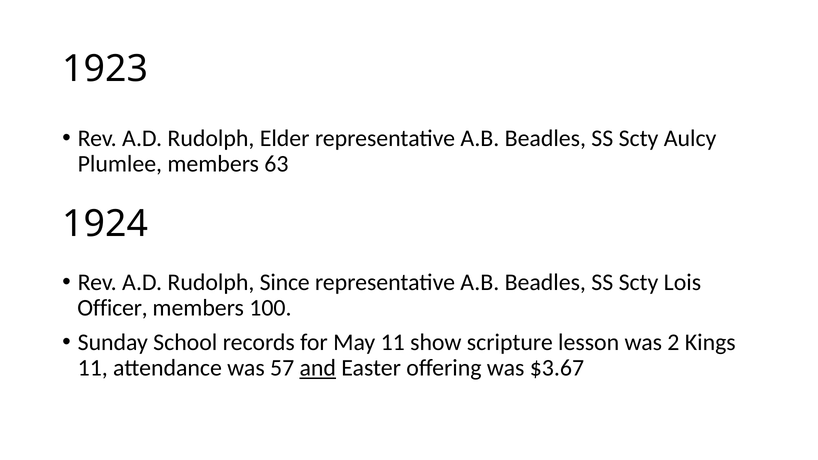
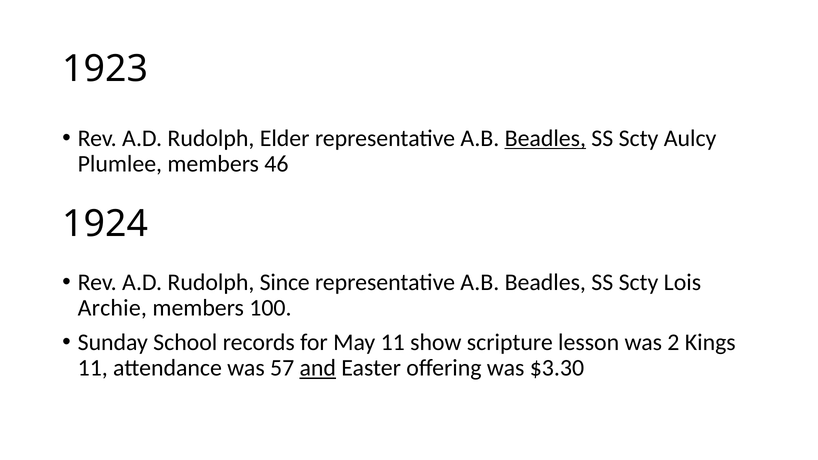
Beadles underline: none -> present (545, 138)
63: 63 -> 46 (276, 164)
Officer: Officer -> Archie (112, 308)
$3.67: $3.67 -> $3.30 (557, 368)
